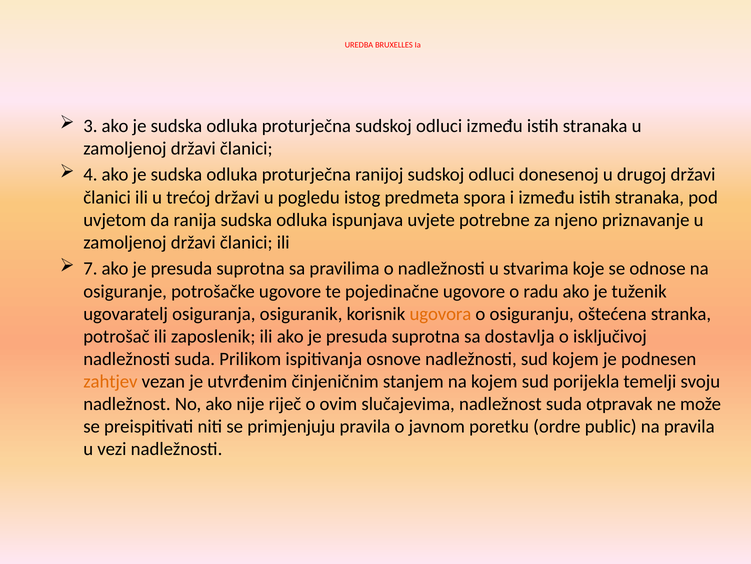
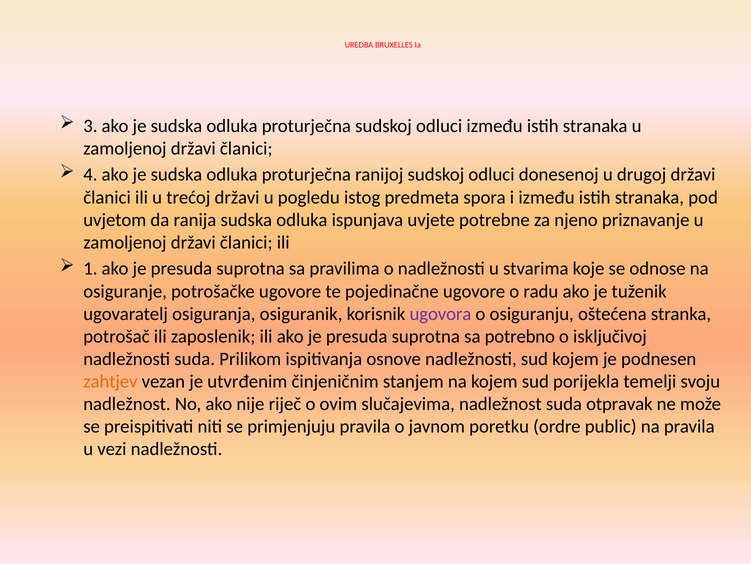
7: 7 -> 1 (90, 268)
ugovora colour: orange -> purple (440, 313)
dostavlja: dostavlja -> potrebno (520, 336)
